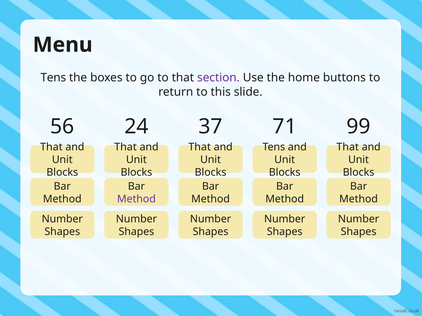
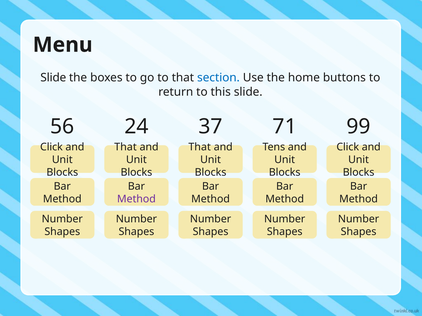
Tens: Tens -> Slide (53, 78)
section colour: purple -> blue (218, 78)
That: That -> Click (51, 147)
That: That -> Click (348, 147)
